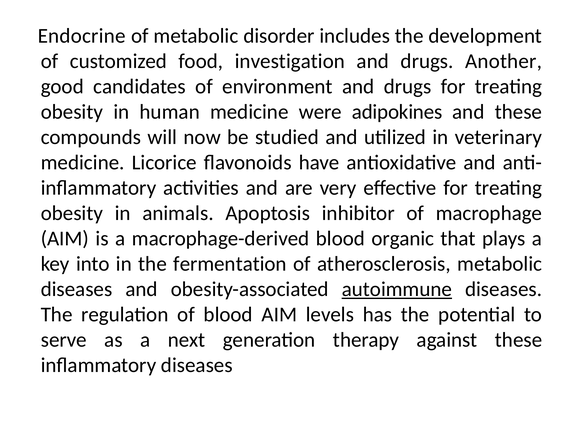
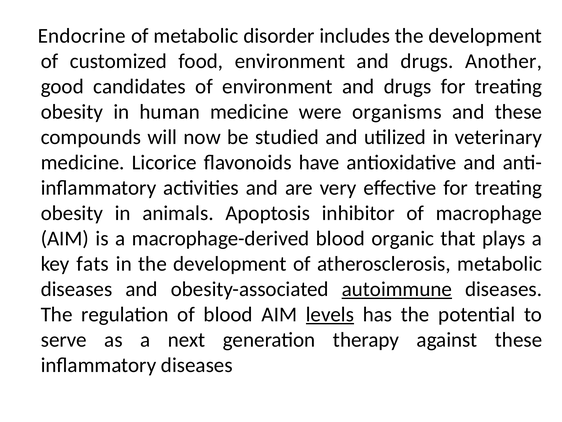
food investigation: investigation -> environment (290, 61)
adipokines: adipokines -> organisms (397, 112)
into: into -> fats (93, 263)
in the fermentation: fermentation -> development (230, 263)
levels underline: none -> present (330, 314)
